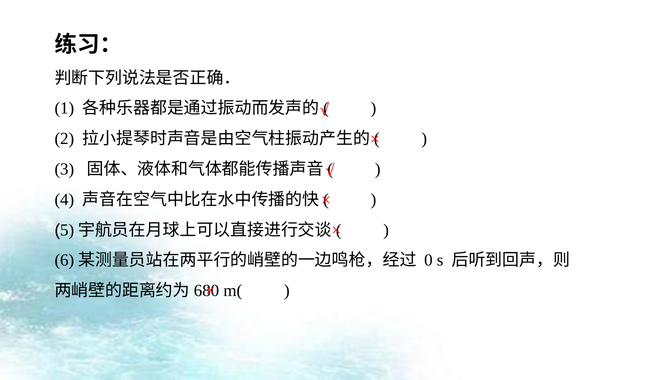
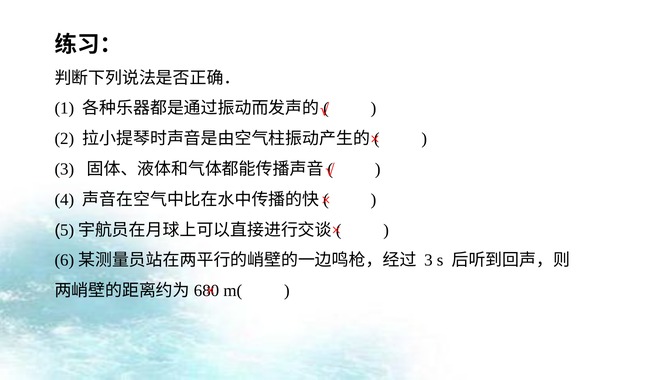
0: 0 -> 3 (428, 261)
